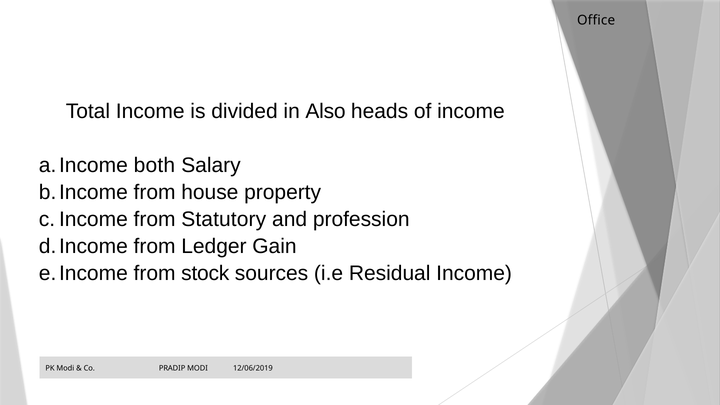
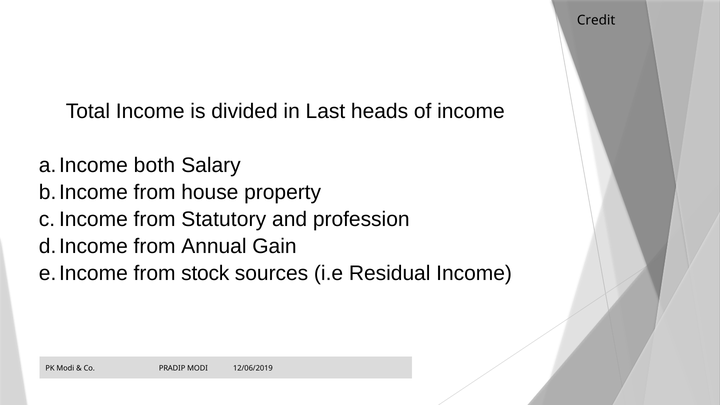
Office: Office -> Credit (596, 20)
Also: Also -> Last (325, 112)
Ledger: Ledger -> Annual (214, 246)
